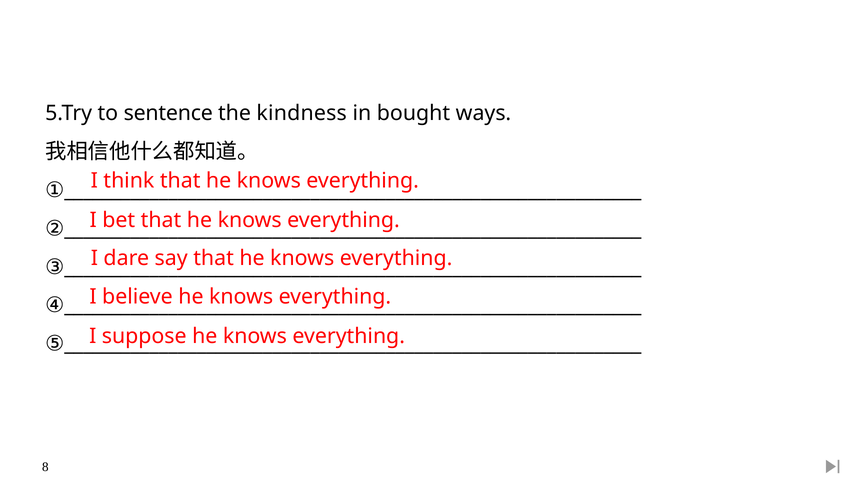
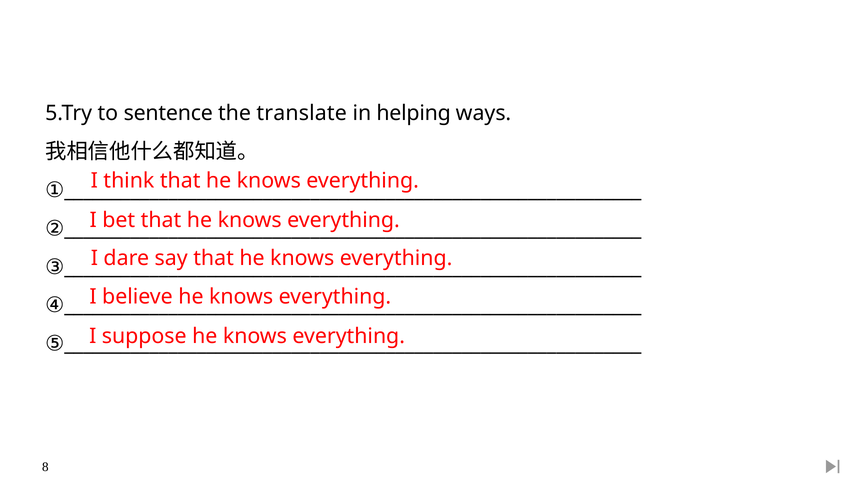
kindness: kindness -> translate (302, 113)
bought: bought -> helping (414, 113)
